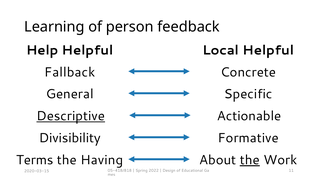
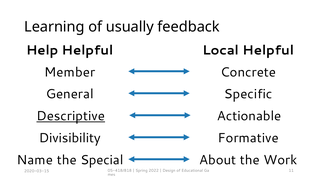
person: person -> usually (130, 27)
Fallback: Fallback -> Member (70, 72)
Terms: Terms -> Name (35, 160)
Having: Having -> Special (102, 160)
the underline: present -> none (250, 160)
